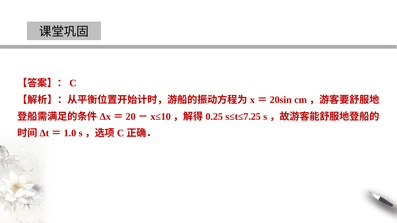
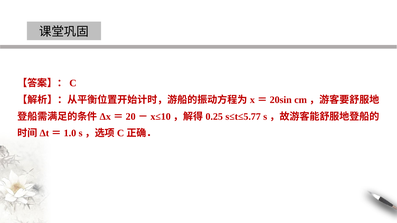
s≤t≤7.25: s≤t≤7.25 -> s≤t≤5.77 (243, 117)
